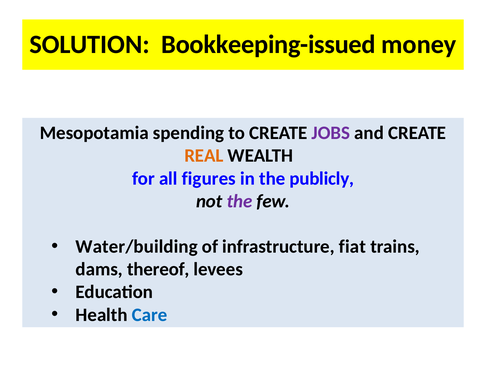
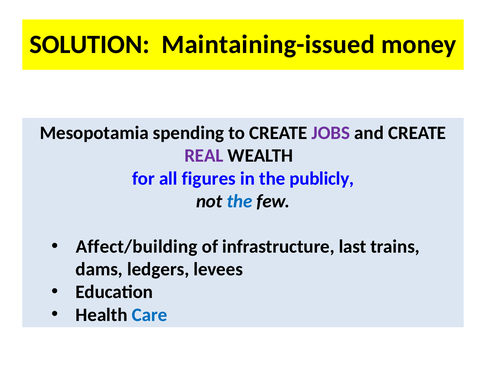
Bookkeeping-issued: Bookkeeping-issued -> Maintaining-issued (268, 44)
REAL colour: orange -> purple (204, 156)
the colour: purple -> blue (240, 201)
Water/building: Water/building -> Affect/building (137, 246)
fiat: fiat -> last (353, 246)
thereof: thereof -> ledgers (158, 269)
